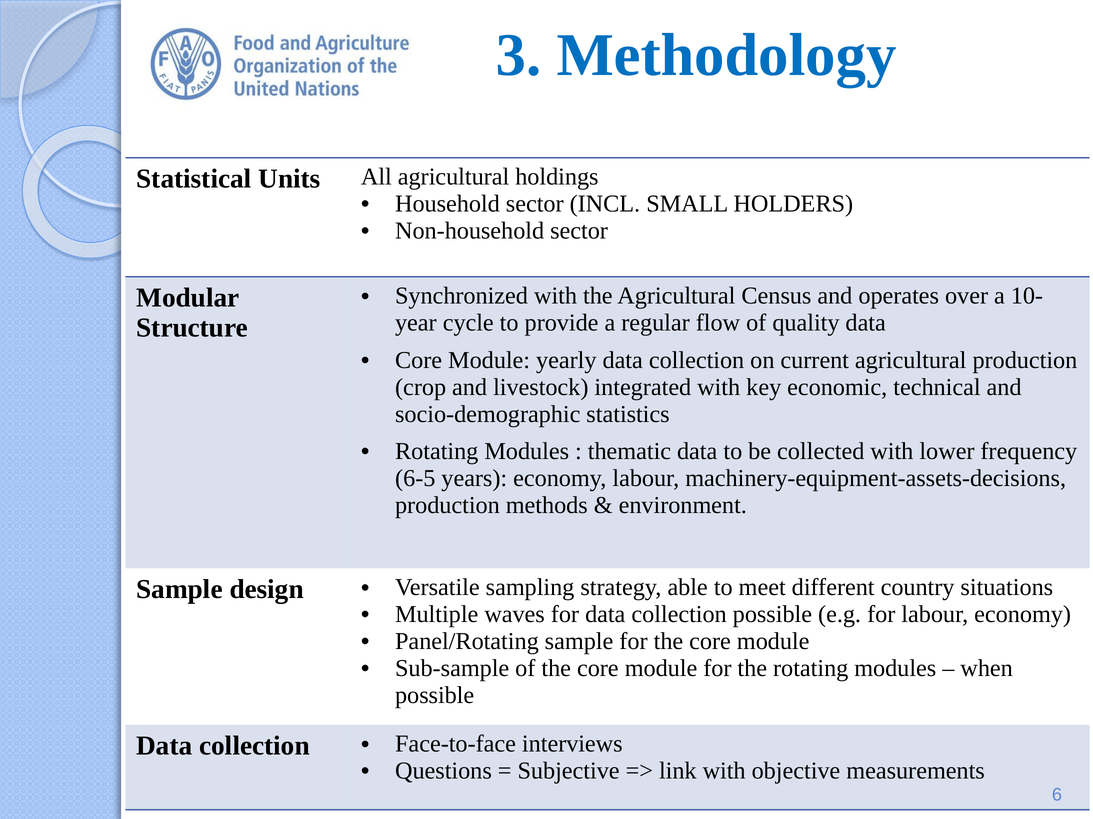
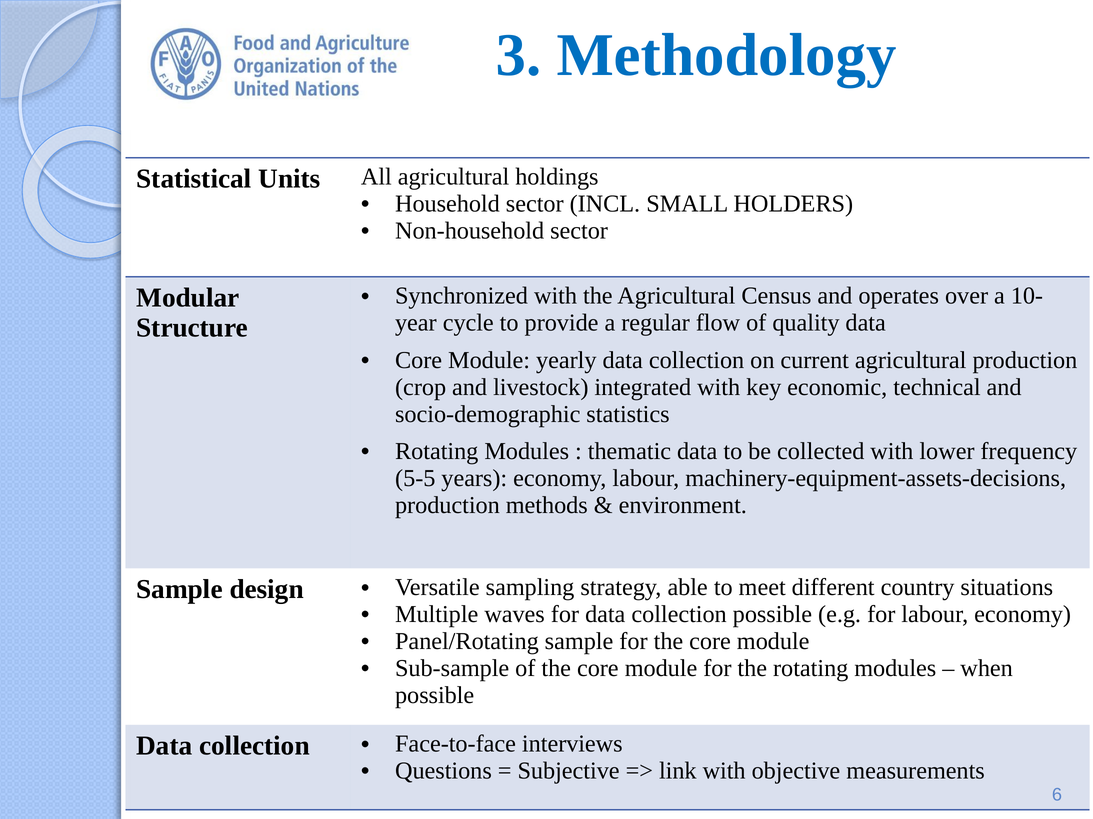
6-5: 6-5 -> 5-5 (415, 479)
